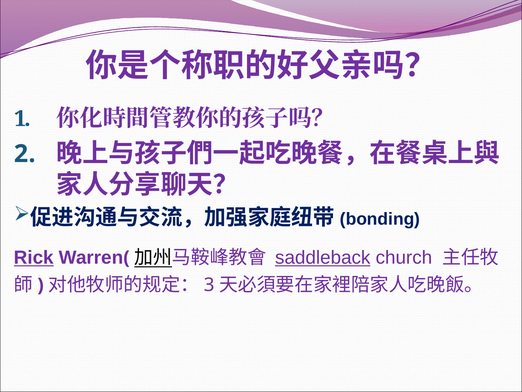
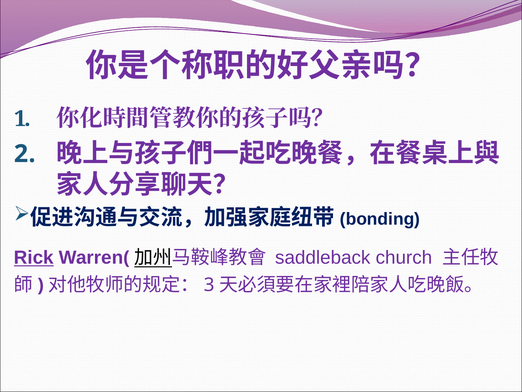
saddleback underline: present -> none (323, 257)
